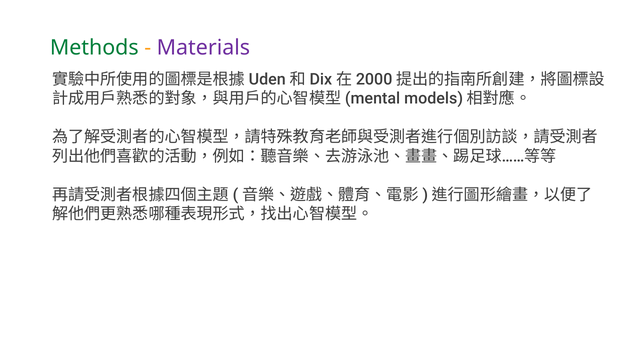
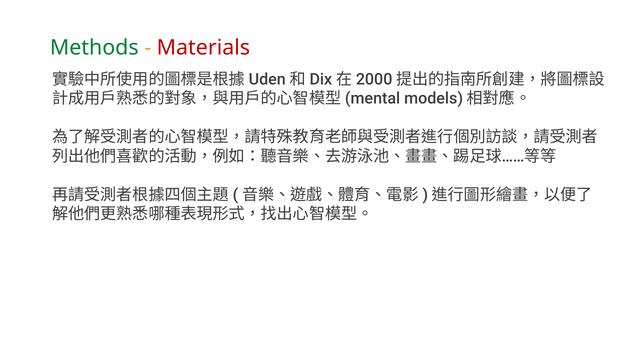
Materials colour: purple -> red (203, 48)
